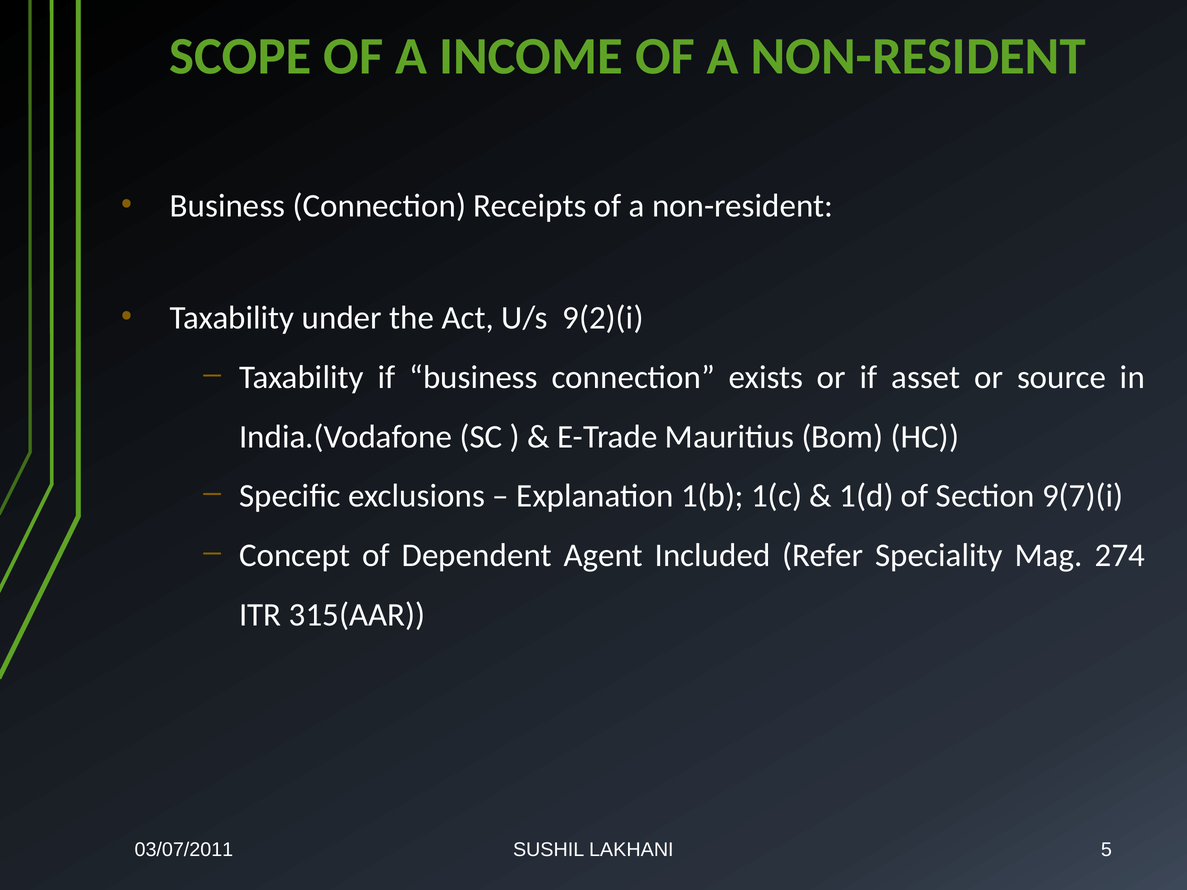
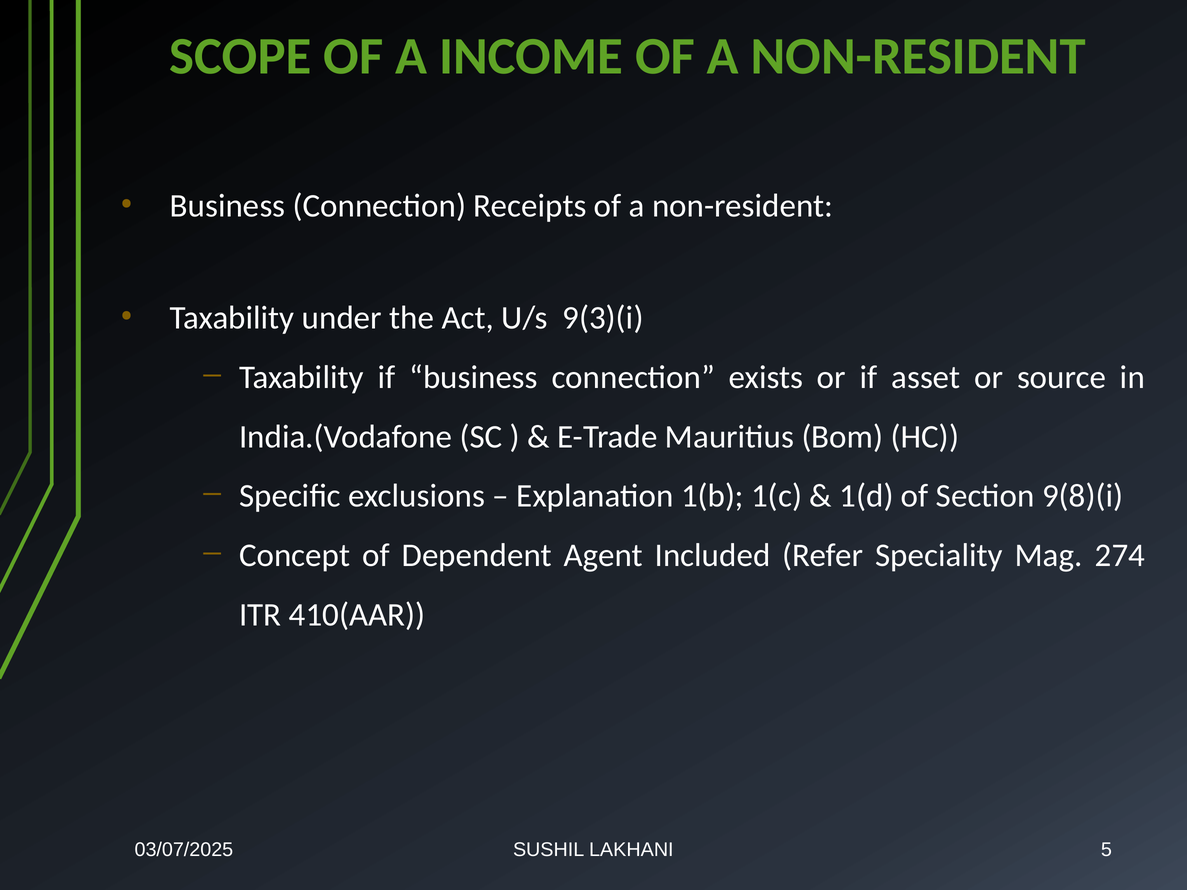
9(2)(i: 9(2)(i -> 9(3)(i (603, 318)
9(7)(i: 9(7)(i -> 9(8)(i (1083, 496)
315(AAR: 315(AAR -> 410(AAR (357, 615)
03/07/2011: 03/07/2011 -> 03/07/2025 (184, 850)
